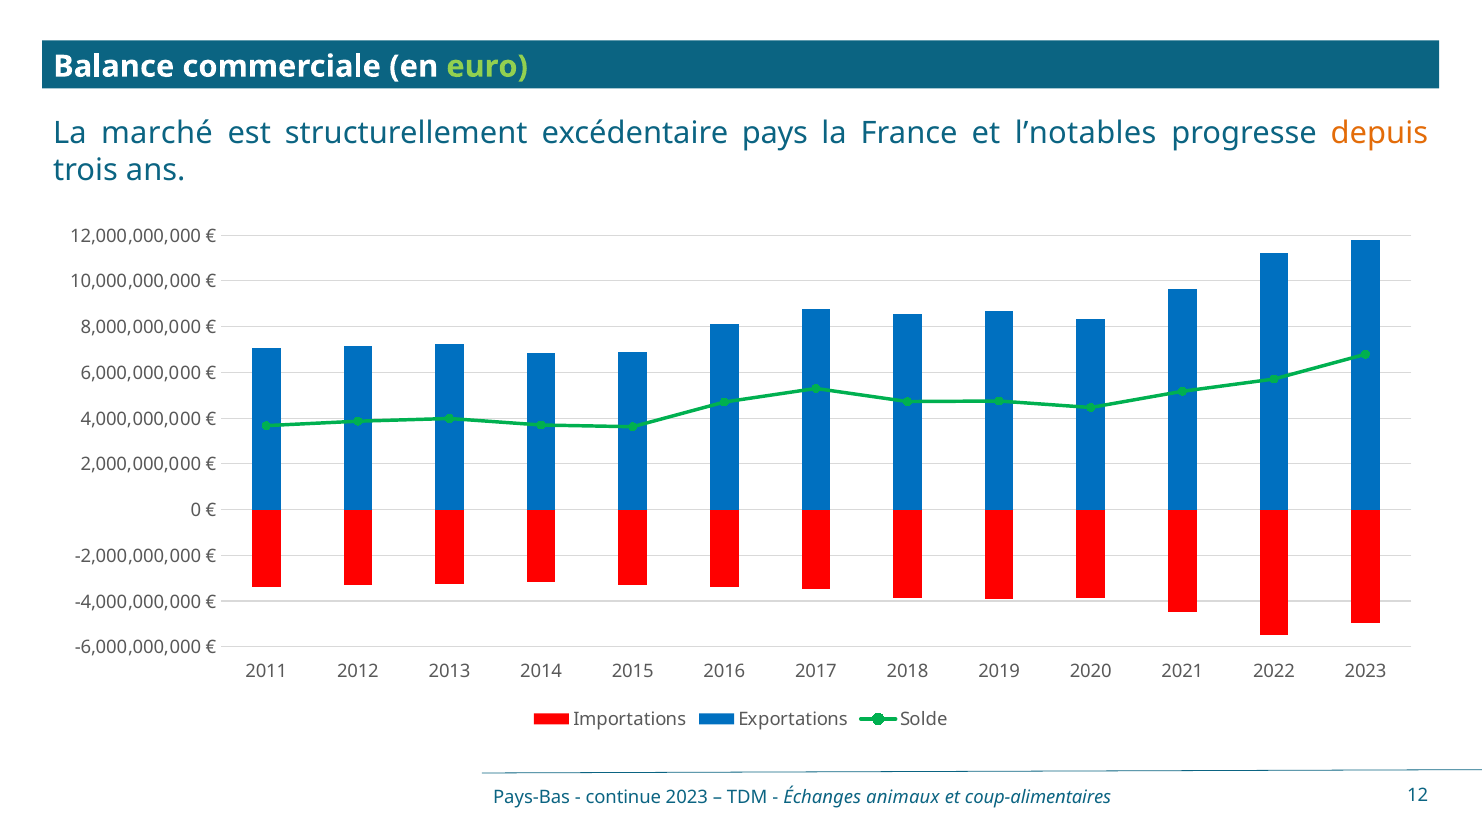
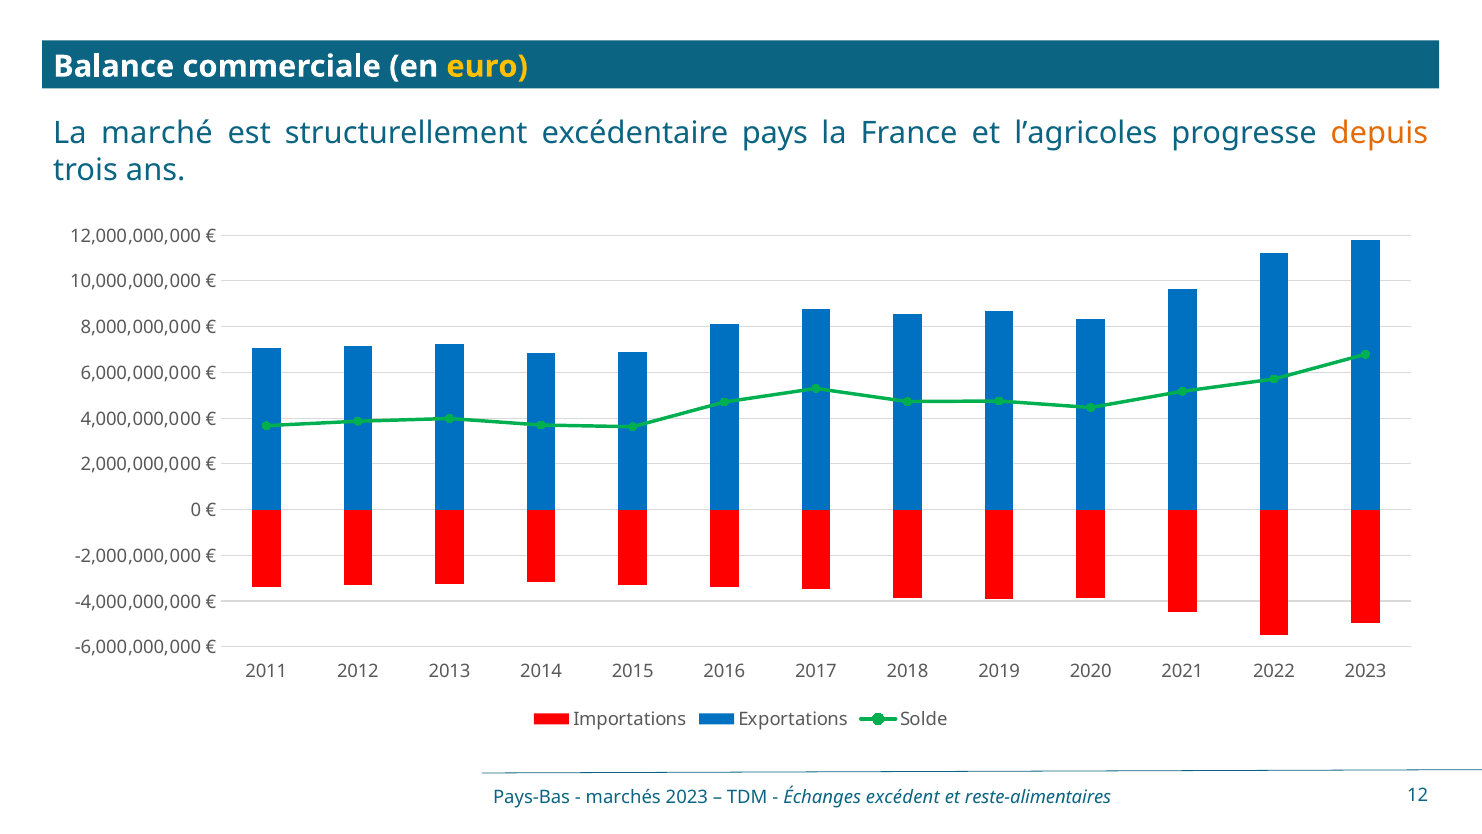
euro colour: light green -> yellow (487, 67)
l’notables: l’notables -> l’agricoles (1086, 134)
continue: continue -> marchés (623, 797)
animaux: animaux -> excédent (903, 797)
coup-alimentaires: coup-alimentaires -> reste-alimentaires (1038, 797)
